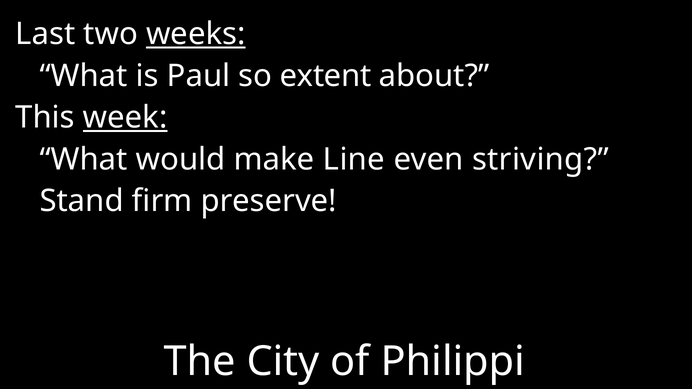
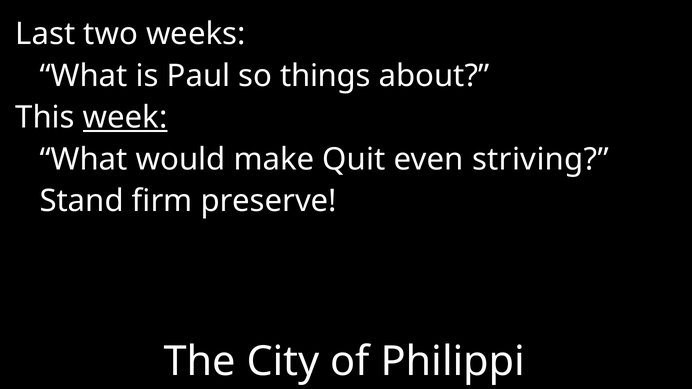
weeks underline: present -> none (196, 34)
extent: extent -> things (325, 76)
Line: Line -> Quit (354, 159)
